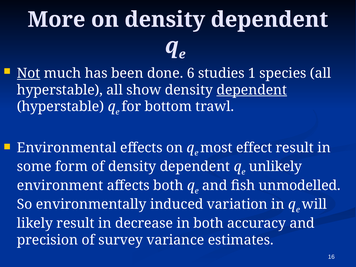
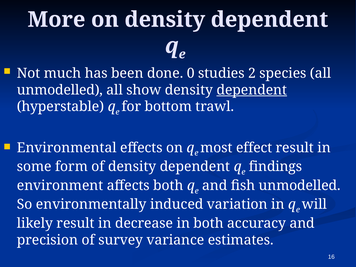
Not underline: present -> none (29, 73)
6: 6 -> 0 (191, 73)
1: 1 -> 2 (252, 73)
hyperstable: hyperstable -> unmodelled (60, 90)
unlikely: unlikely -> findings (275, 167)
